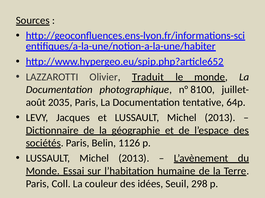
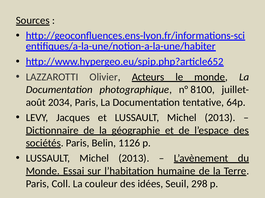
Traduit: Traduit -> Acteurs (148, 77)
2035: 2035 -> 2034 (60, 103)
